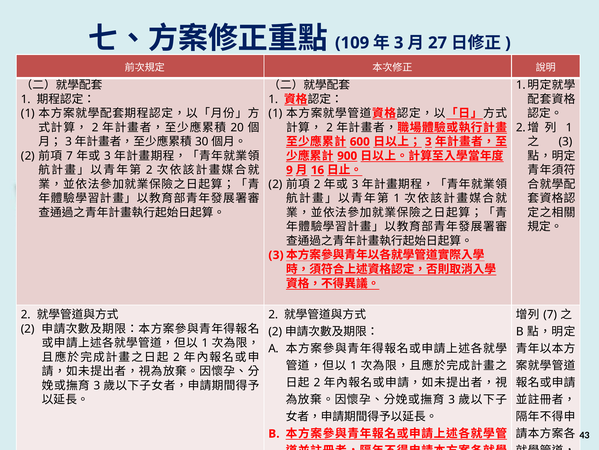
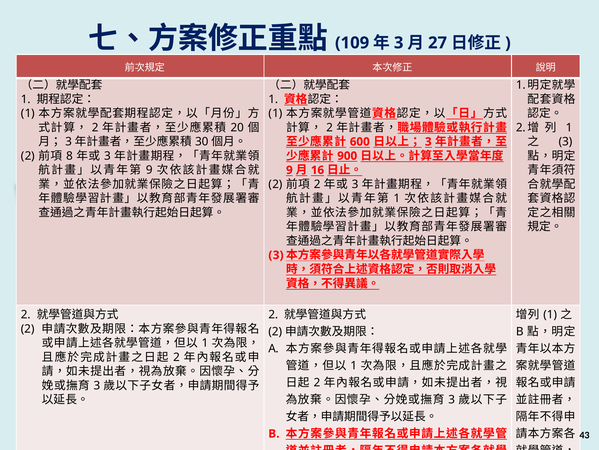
7: 7 -> 8 (69, 156)
2: 2 -> 9 (149, 170)
7: 7 -> 1 (550, 314)
